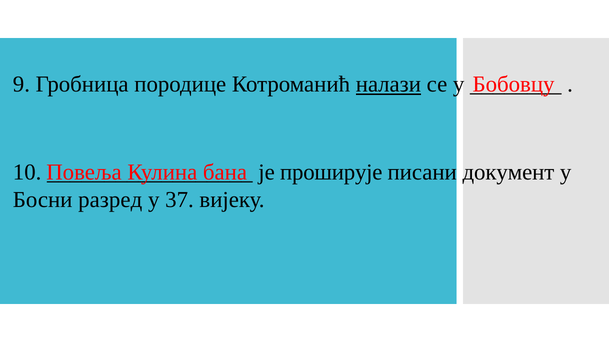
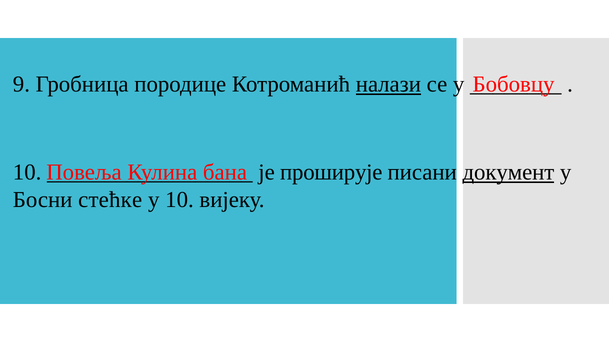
документ underline: none -> present (508, 173)
разред: разред -> стећке (110, 200)
у 37: 37 -> 10 (180, 200)
